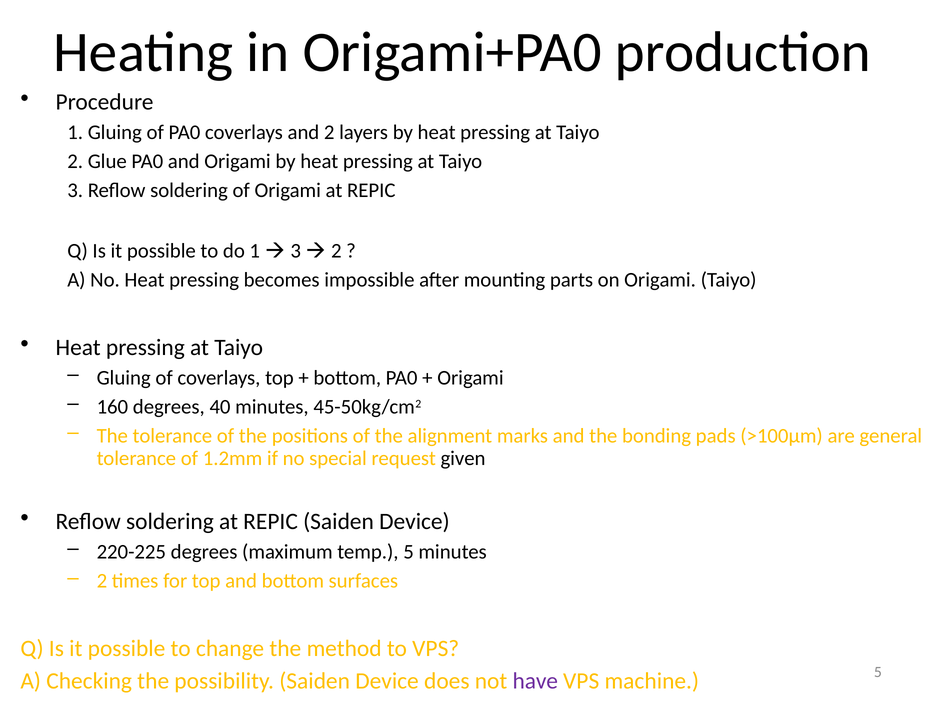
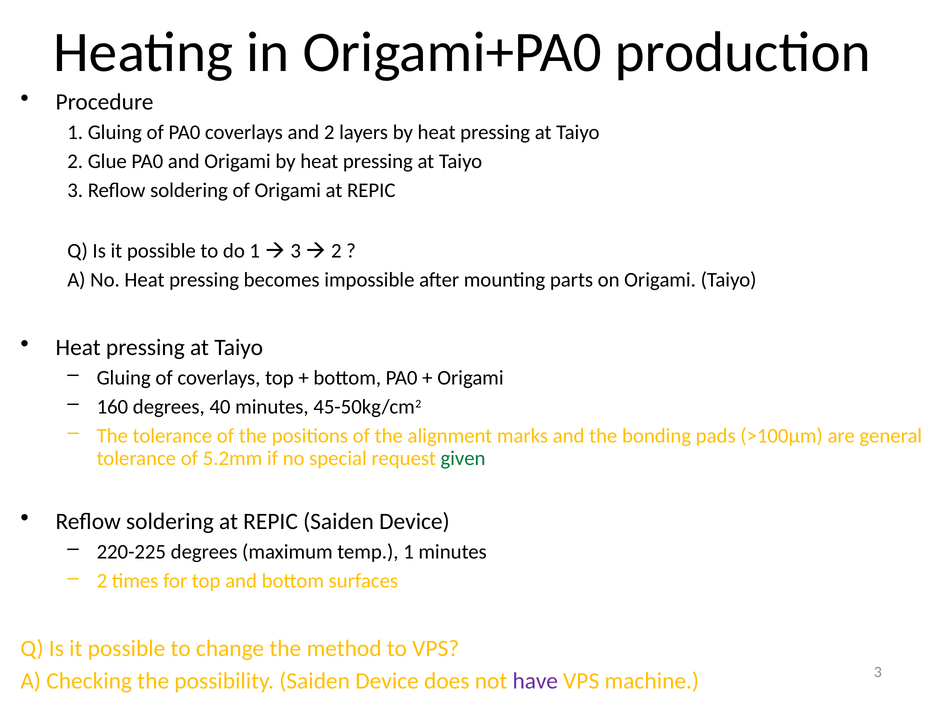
1.2mm: 1.2mm -> 5.2mm (233, 458)
given colour: black -> green (463, 458)
temp 5: 5 -> 1 (409, 551)
machine 5: 5 -> 3 (878, 672)
